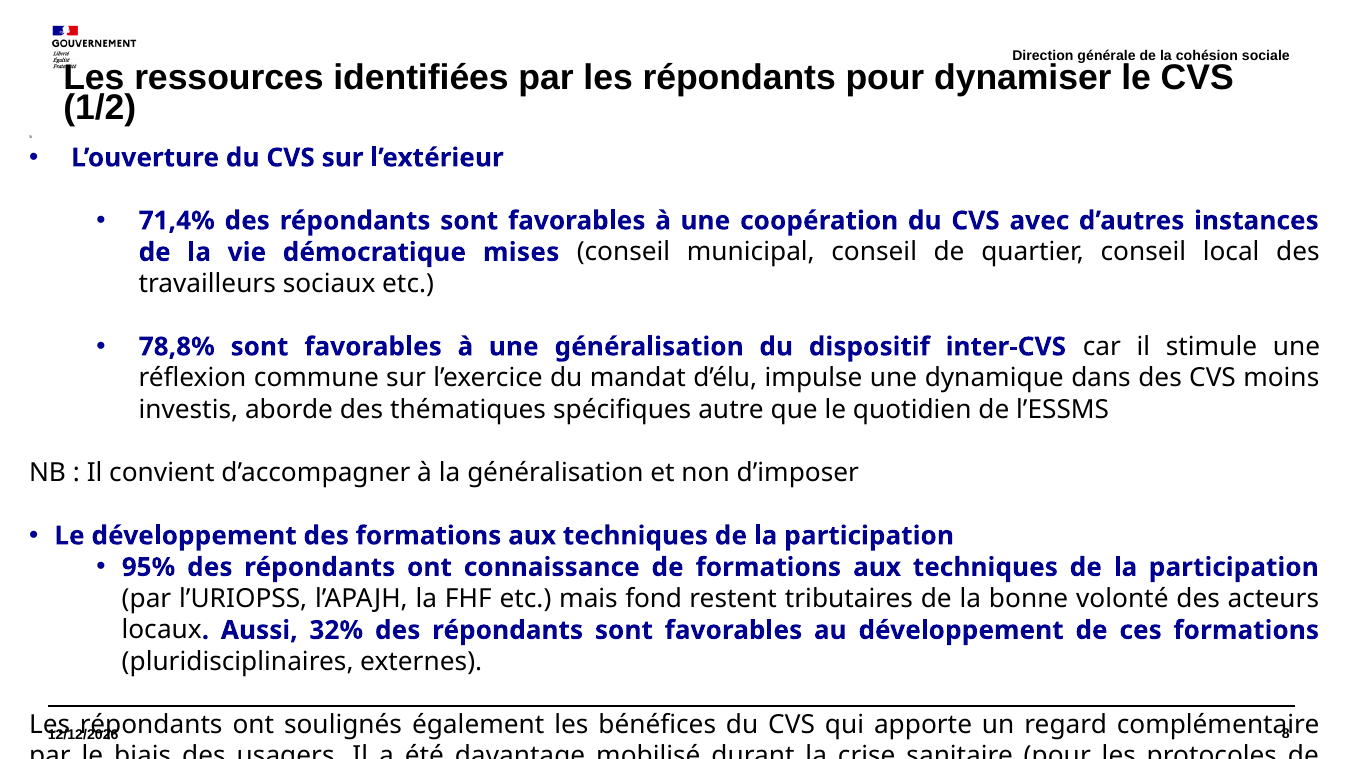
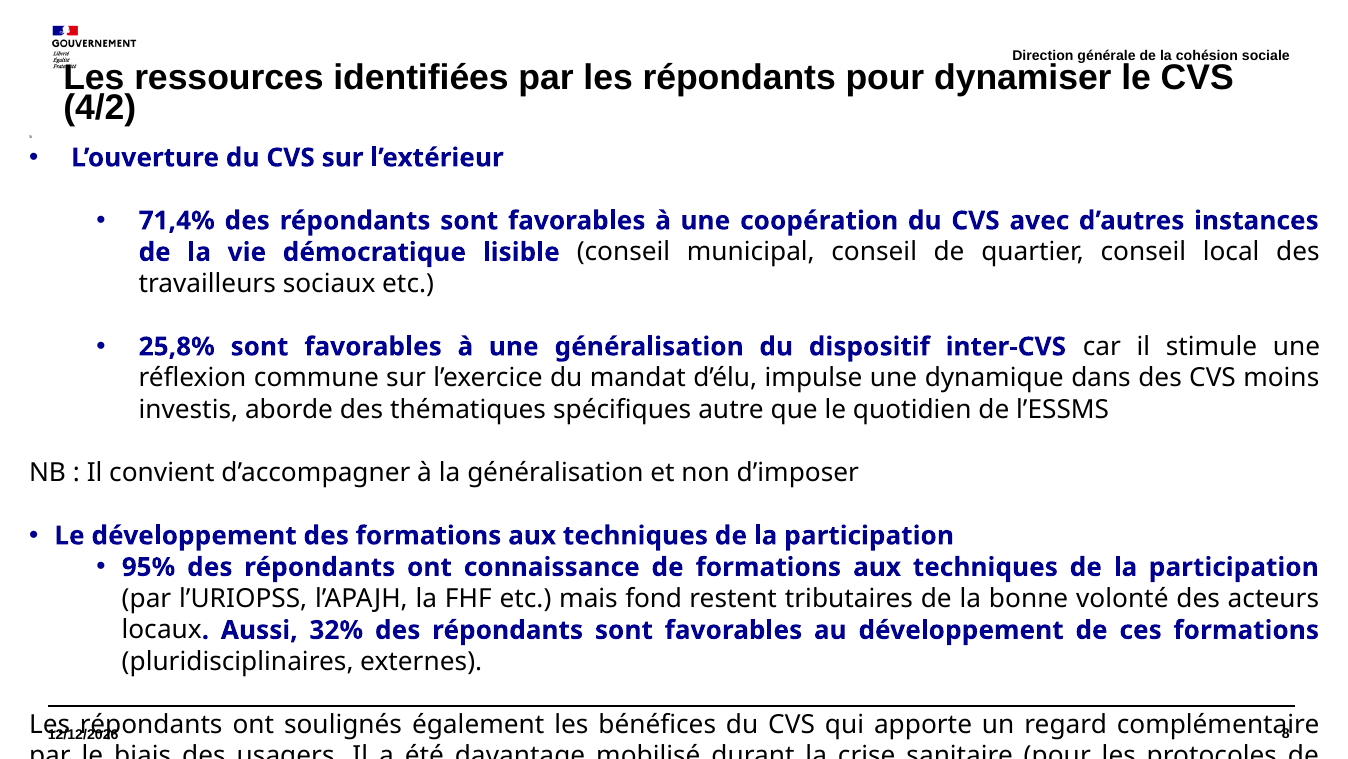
1/2: 1/2 -> 4/2 (100, 108)
mises: mises -> lisible (521, 252)
78,8%: 78,8% -> 25,8% (177, 346)
